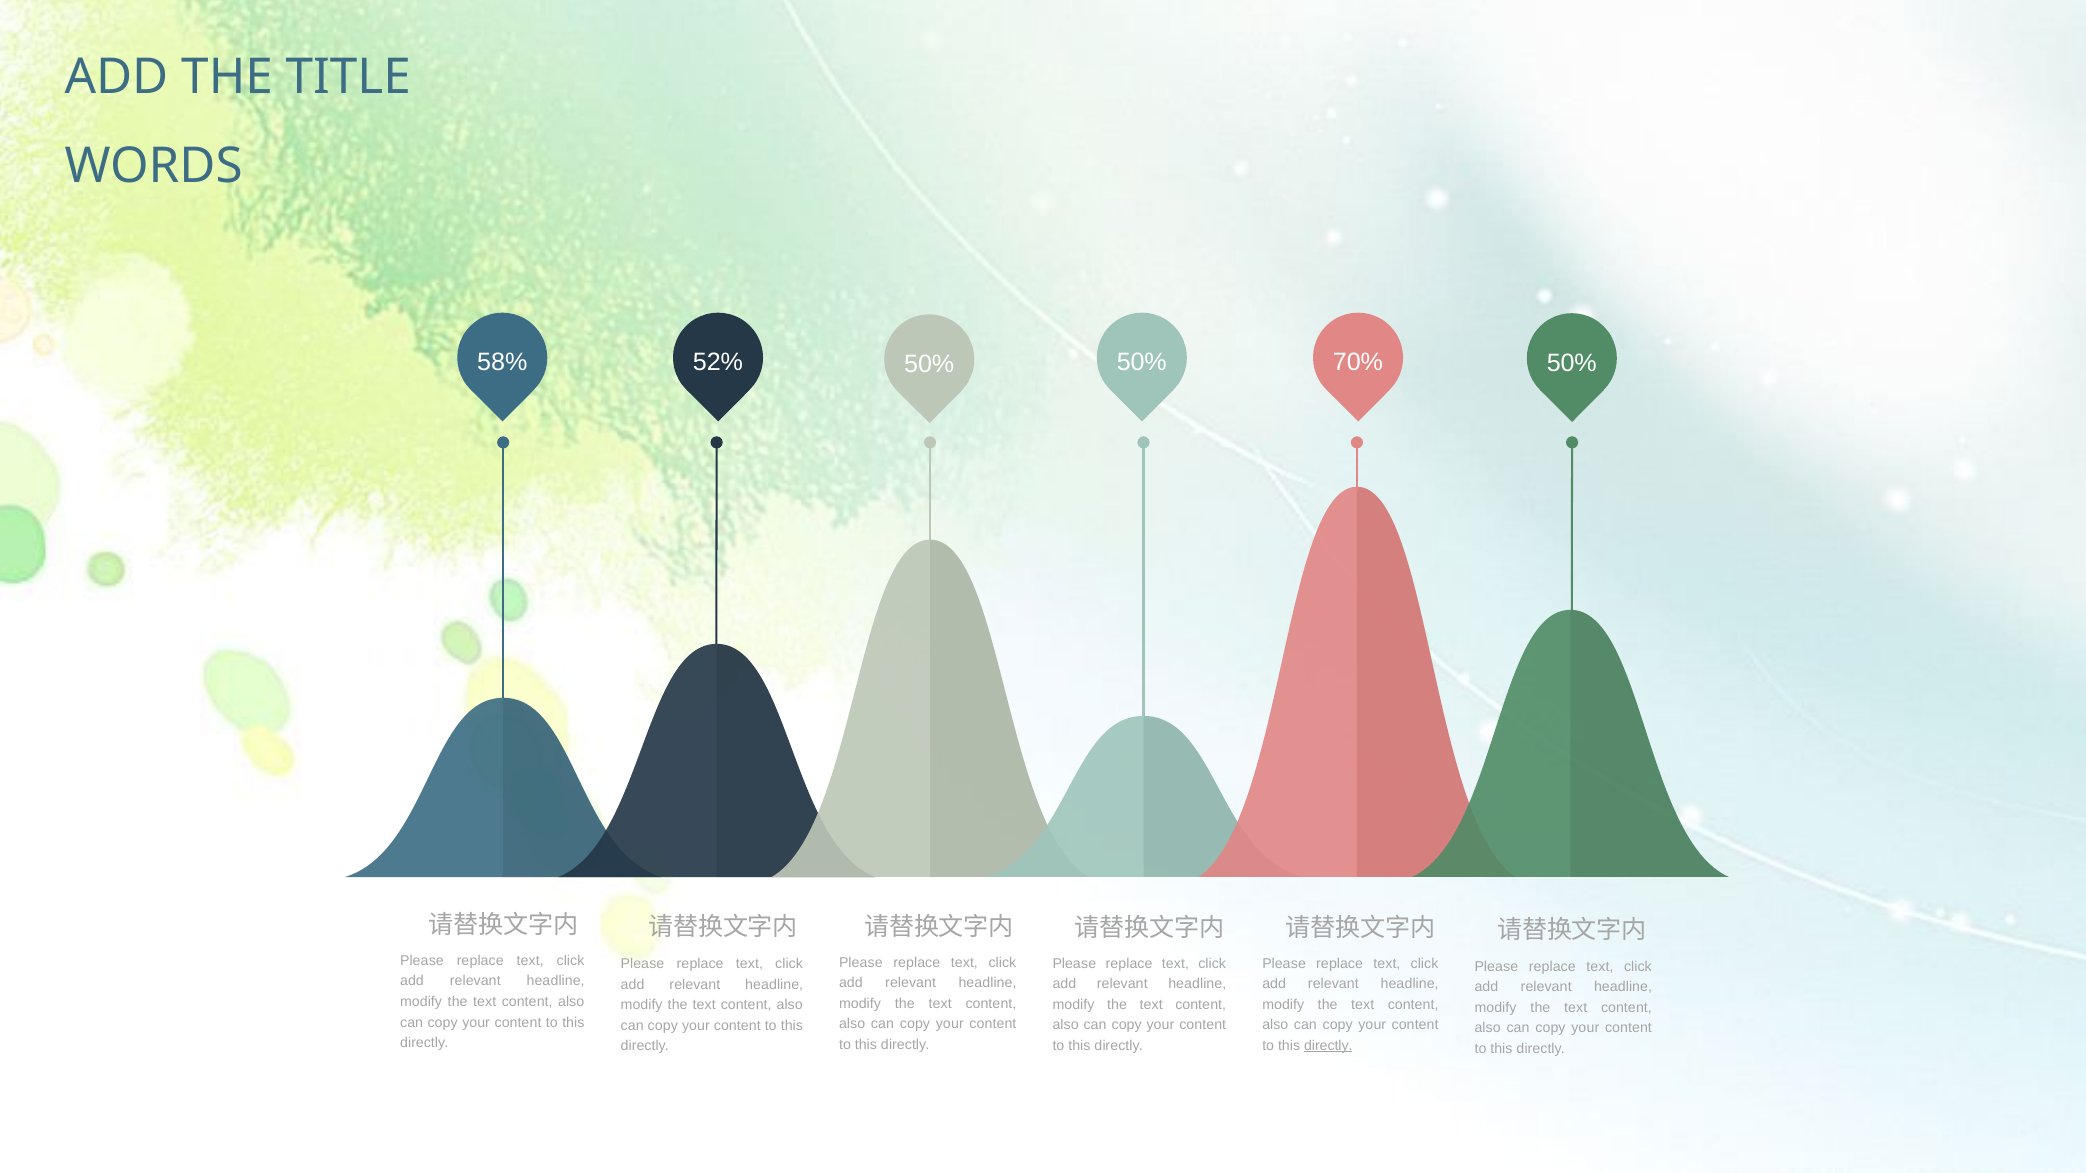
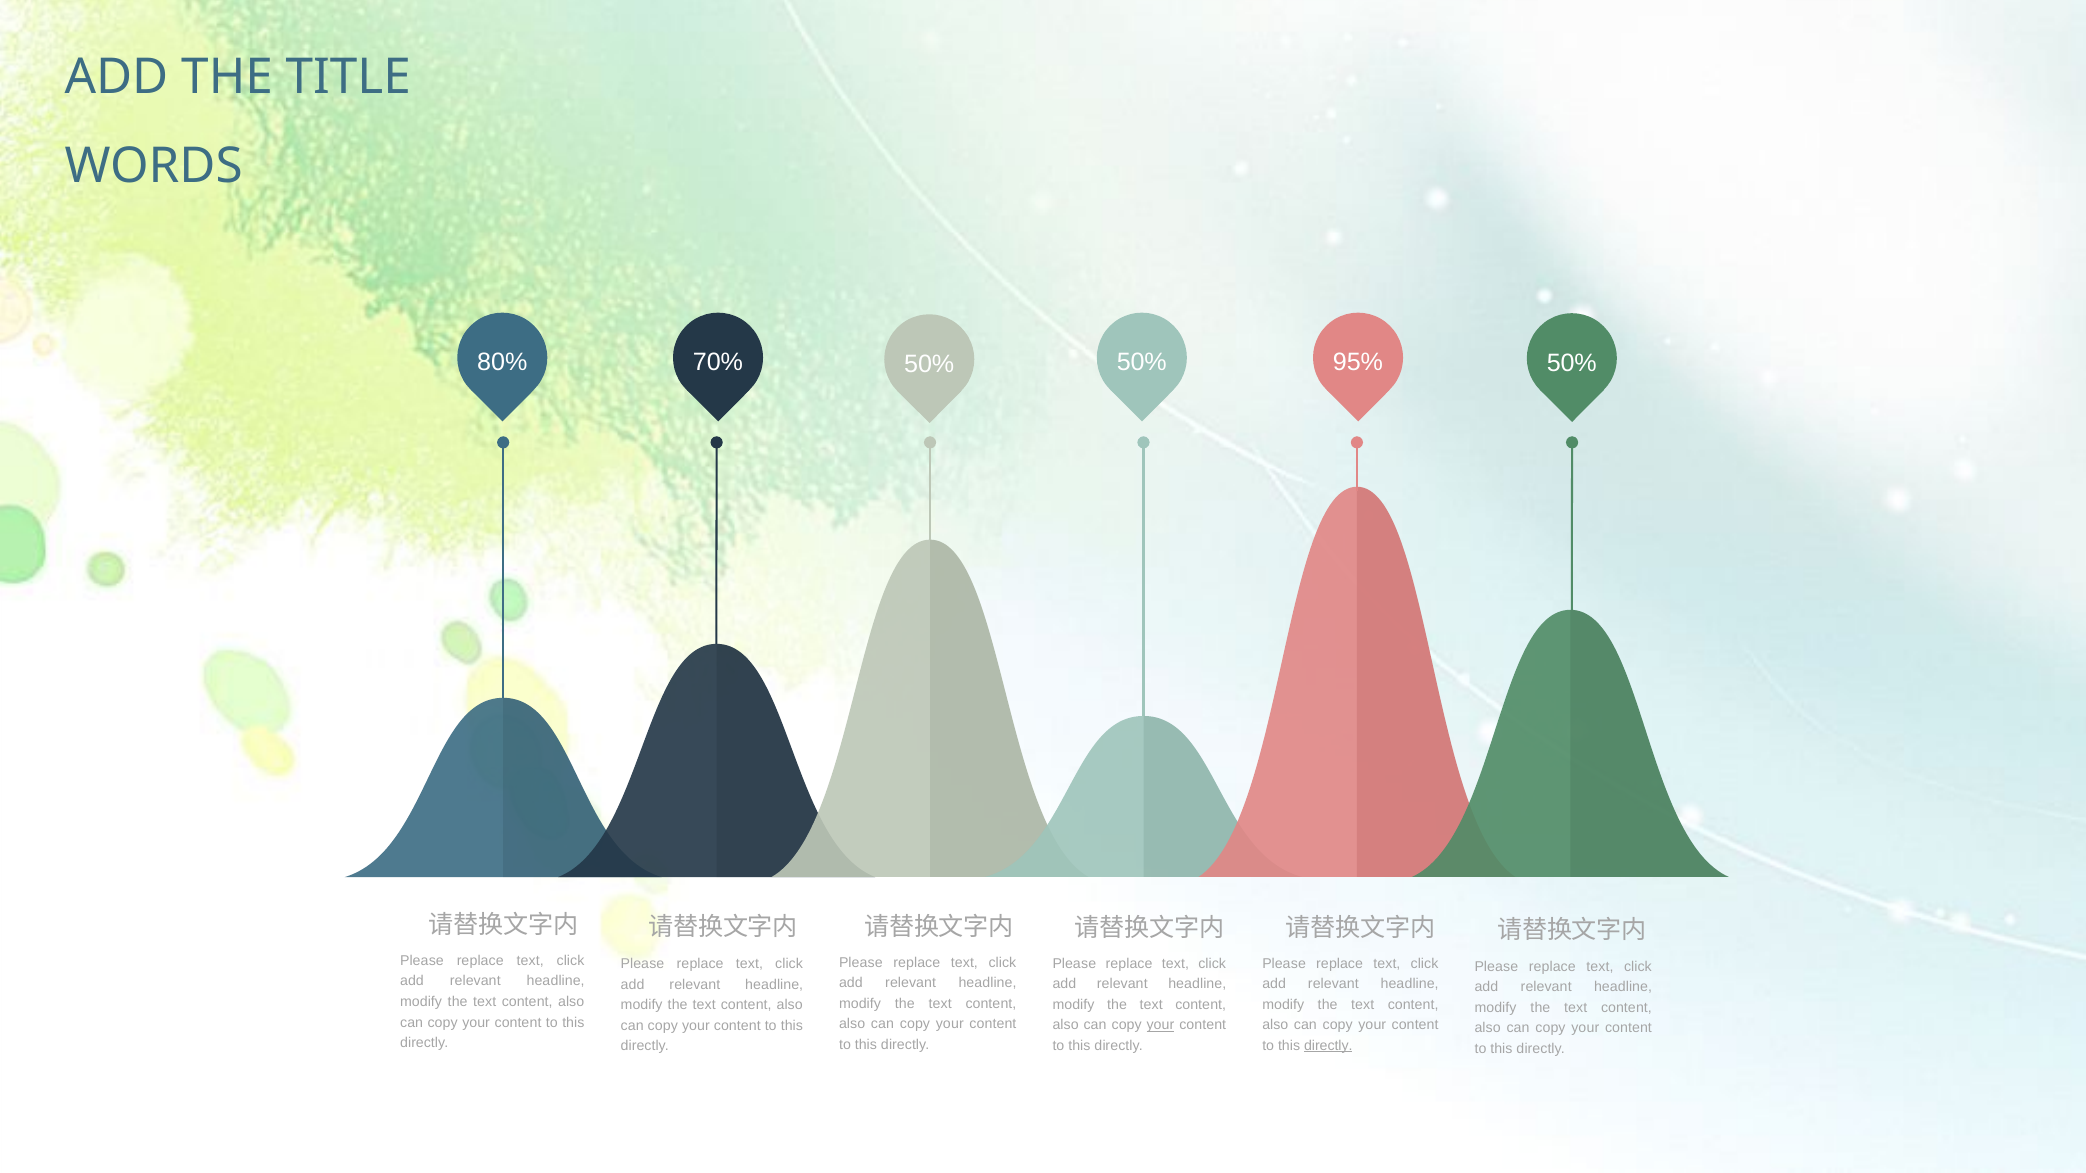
58%: 58% -> 80% (502, 362)
52%: 52% -> 70% (718, 362)
70%: 70% -> 95% (1358, 362)
your underline: none -> present (1160, 1025)
